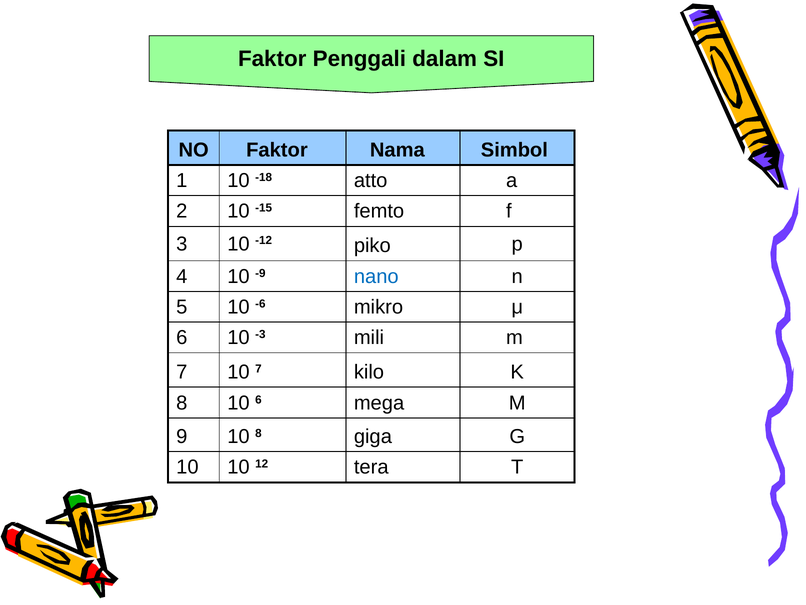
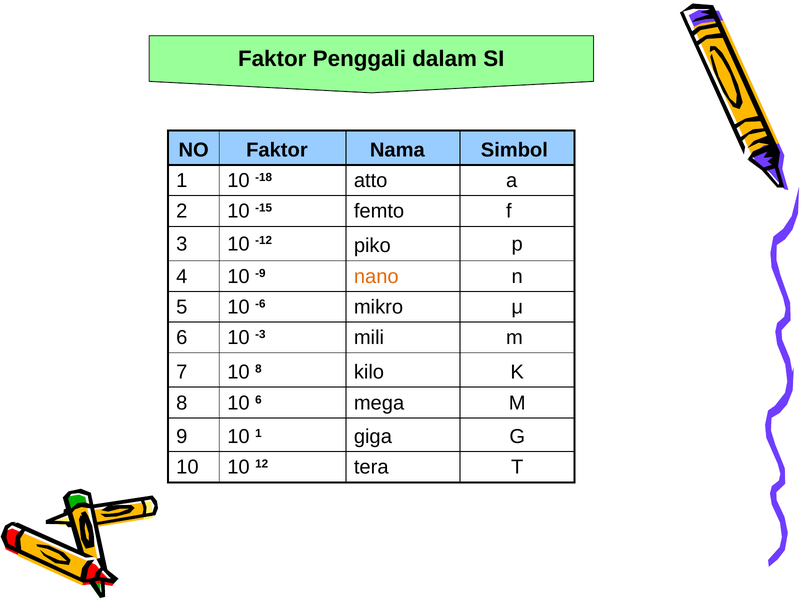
nano colour: blue -> orange (376, 276)
10 7: 7 -> 8 (258, 369)
10 8: 8 -> 1 (258, 433)
